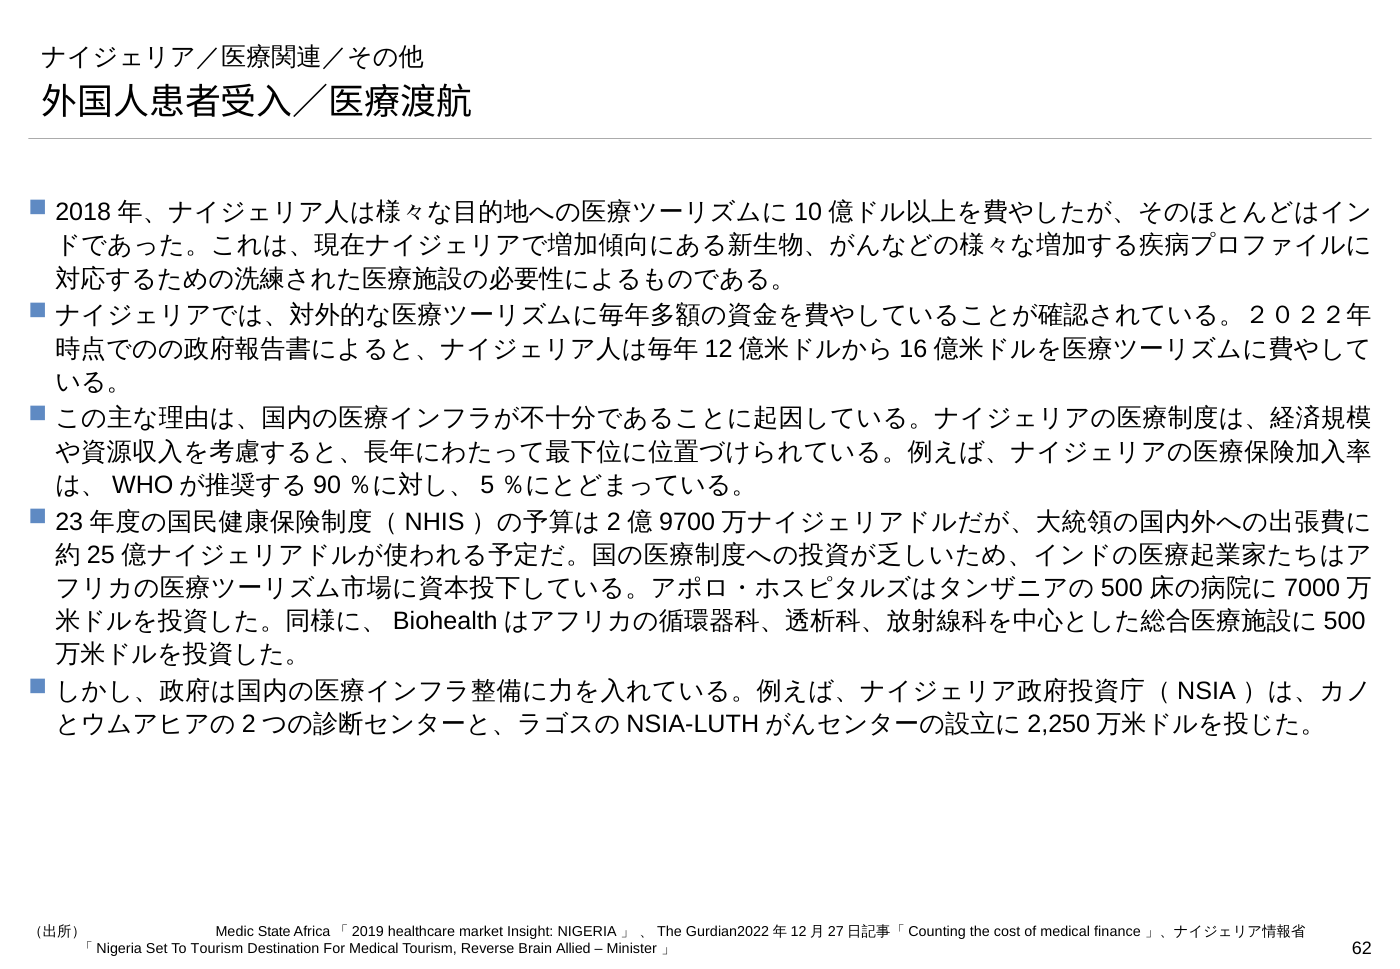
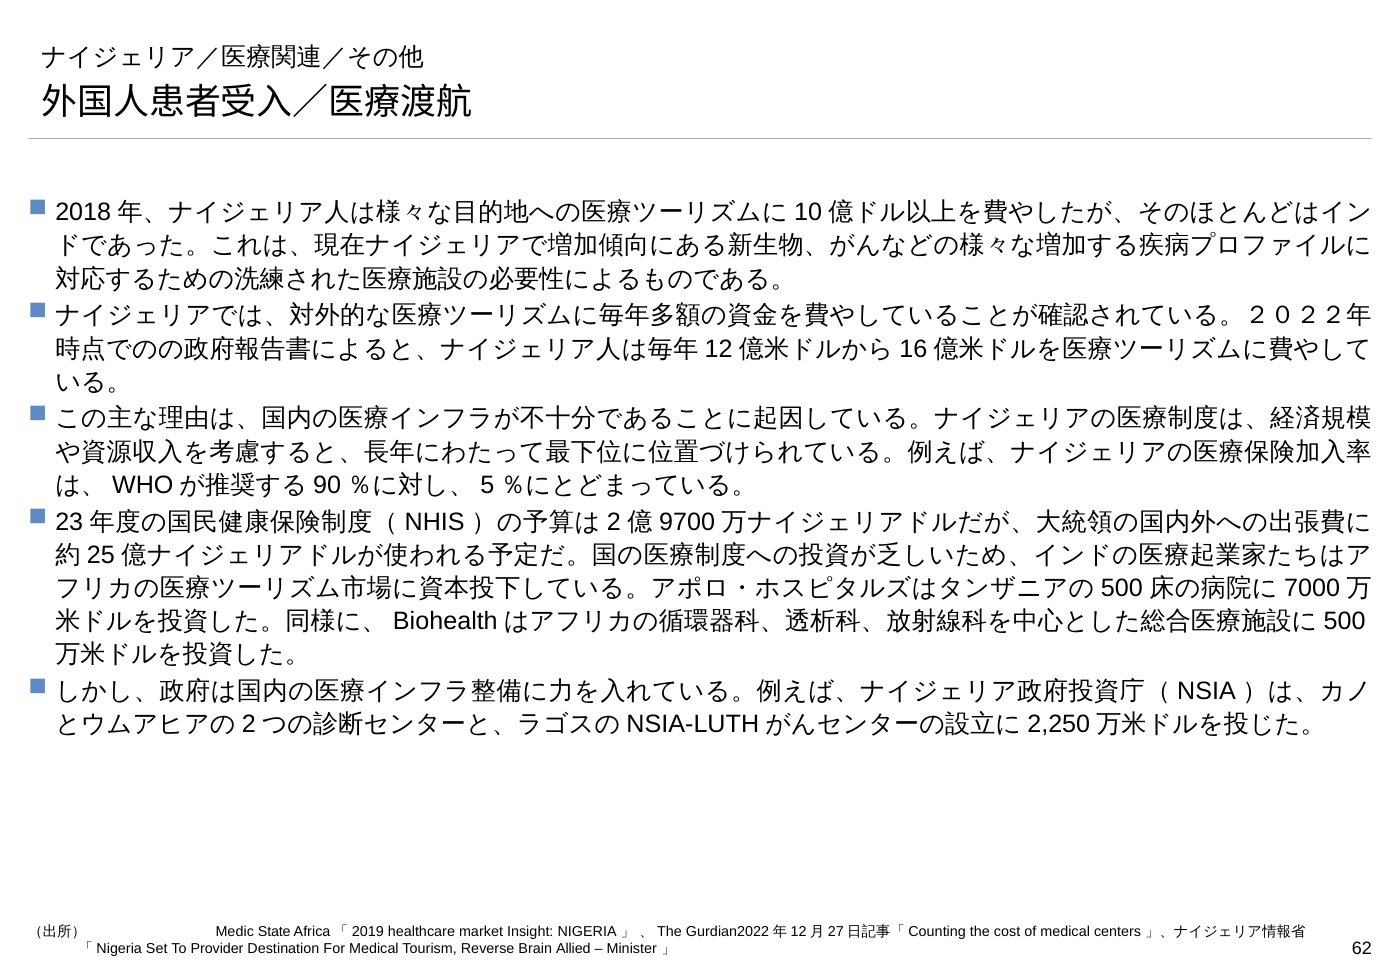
finance: finance -> centers (1118, 932)
To Tourism: Tourism -> Provider (217, 949)
